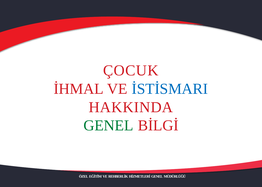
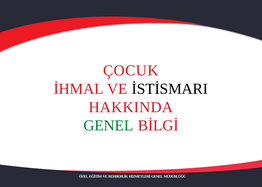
İSTİSMARI colour: blue -> black (170, 89)
